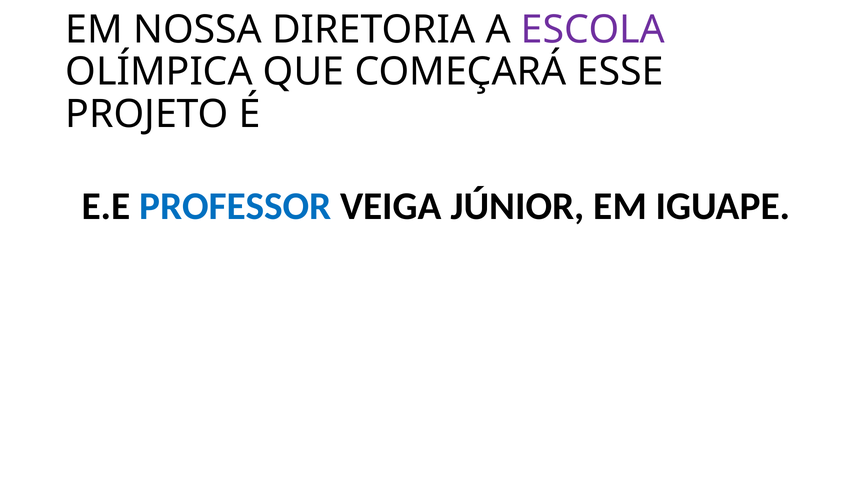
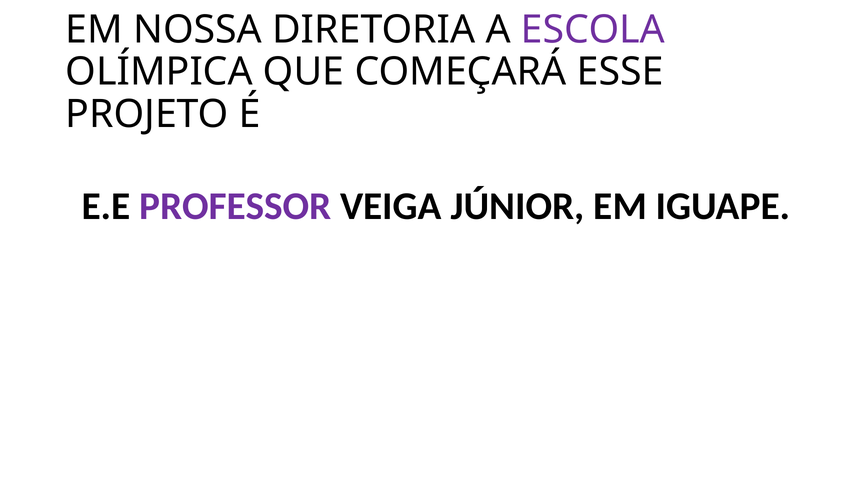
PROFESSOR colour: blue -> purple (235, 207)
